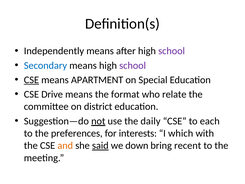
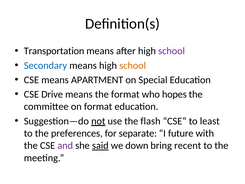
Independently: Independently -> Transportation (54, 51)
school colour: purple -> orange (133, 65)
CSE underline: present -> none (31, 80)
relate: relate -> hopes (174, 94)
on district: district -> format (98, 106)
daily: daily -> flash (151, 121)
each: each -> least (210, 121)
interests: interests -> separate (138, 133)
which: which -> future (181, 133)
and colour: orange -> purple (65, 145)
